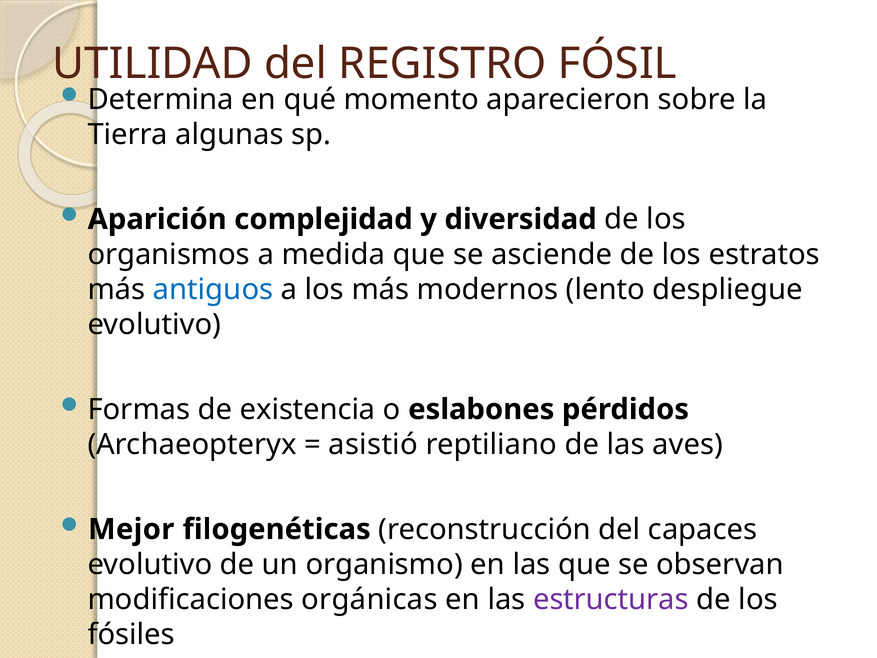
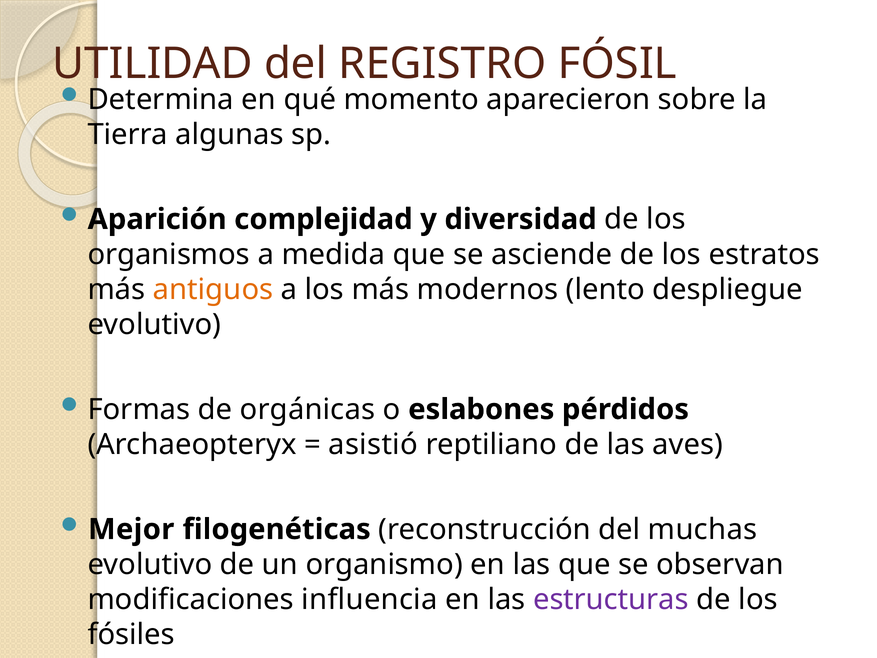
antiguos colour: blue -> orange (213, 289)
existencia: existencia -> orgánicas (308, 409)
capaces: capaces -> muchas (703, 529)
orgánicas: orgánicas -> influencia (370, 599)
